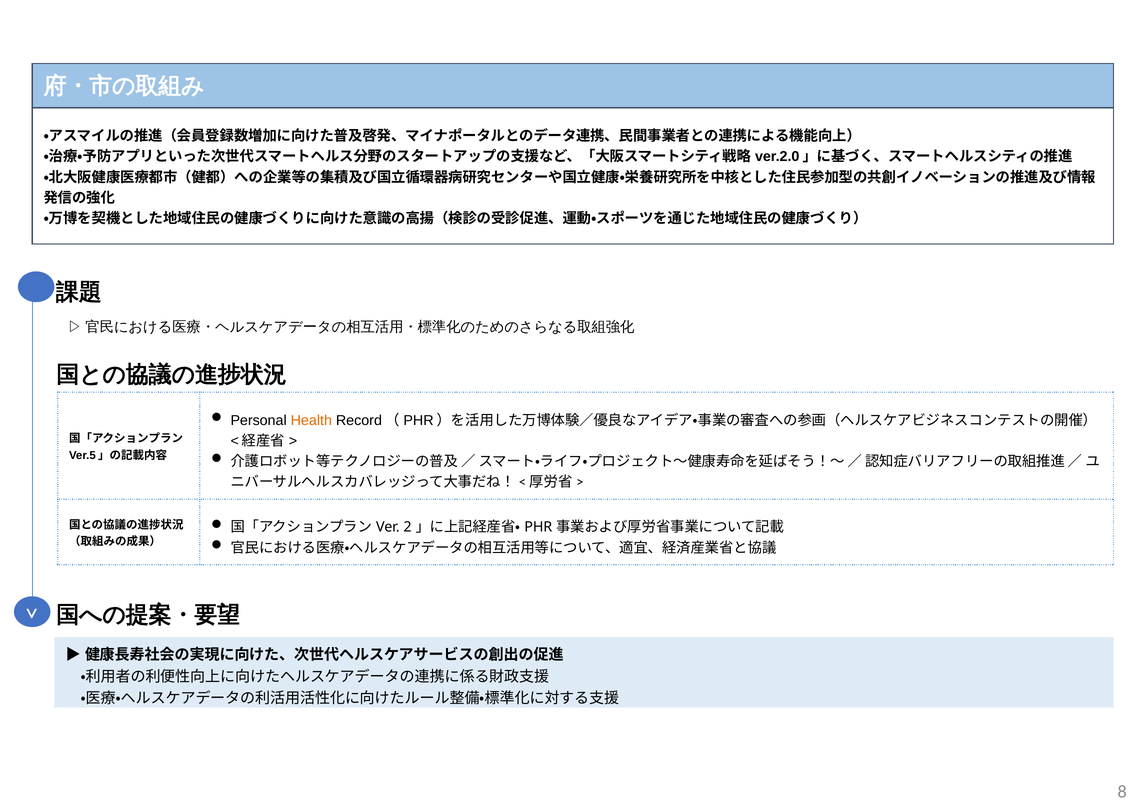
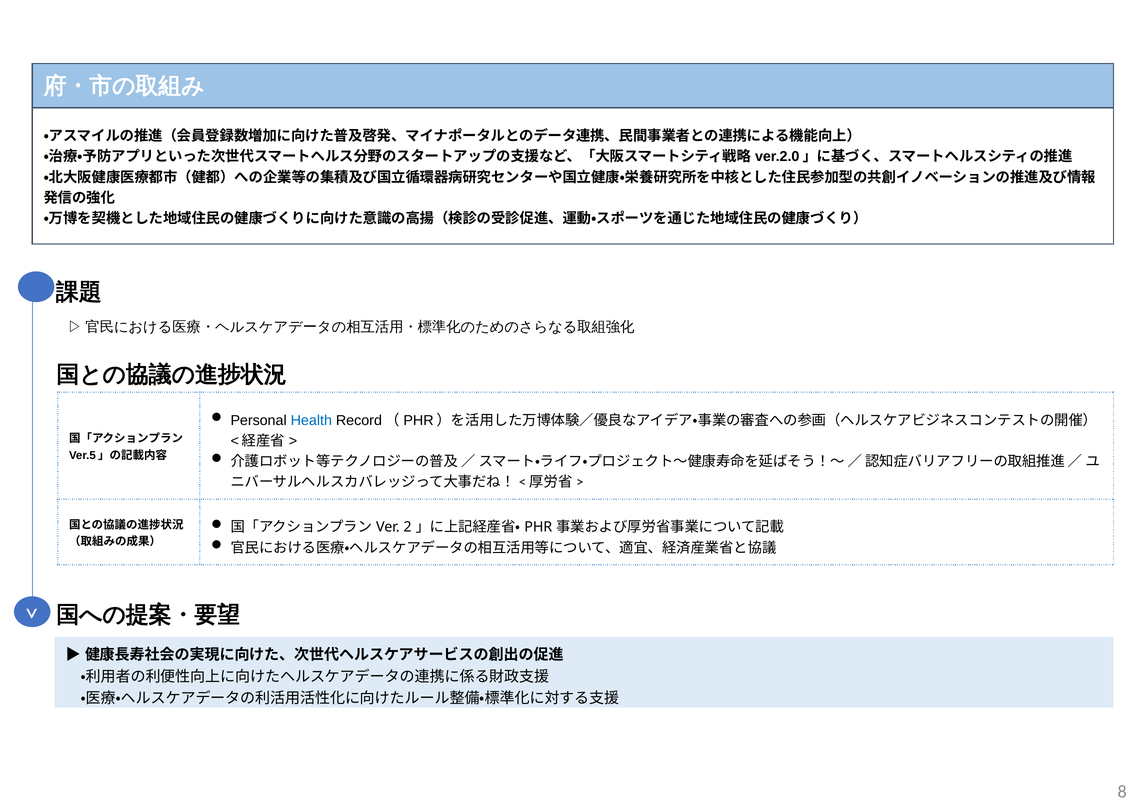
Health colour: orange -> blue (311, 420)
